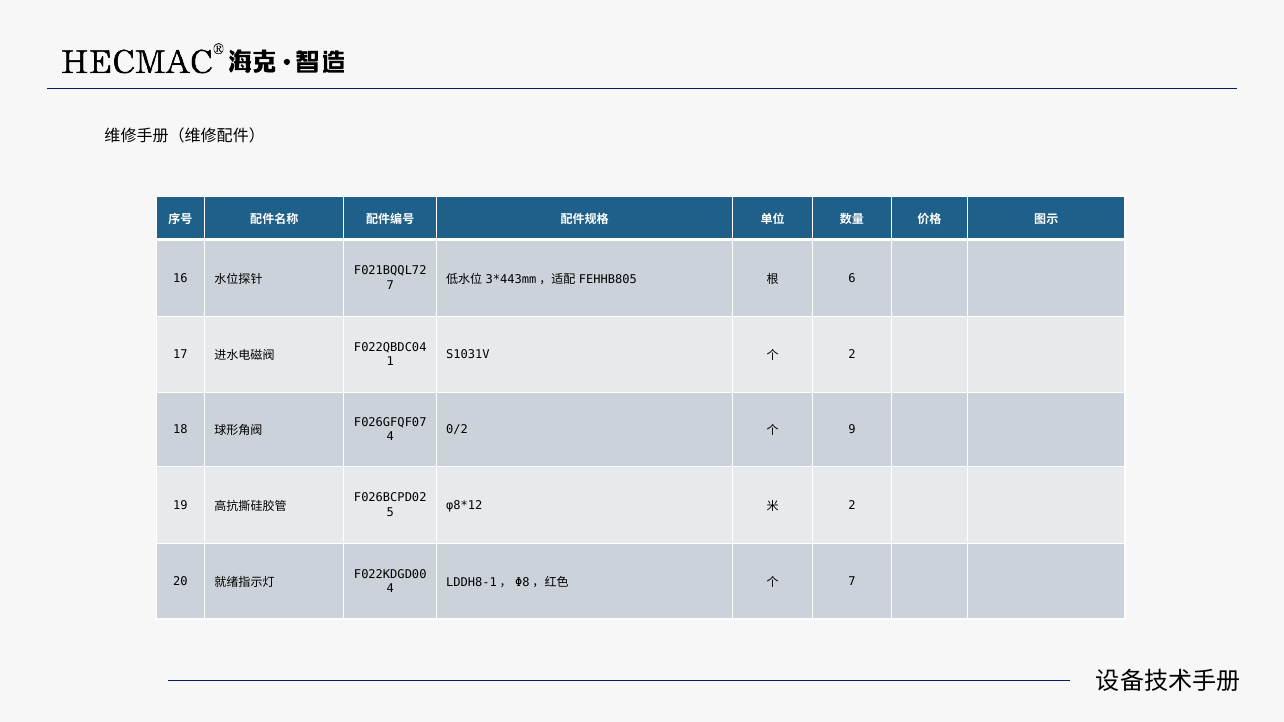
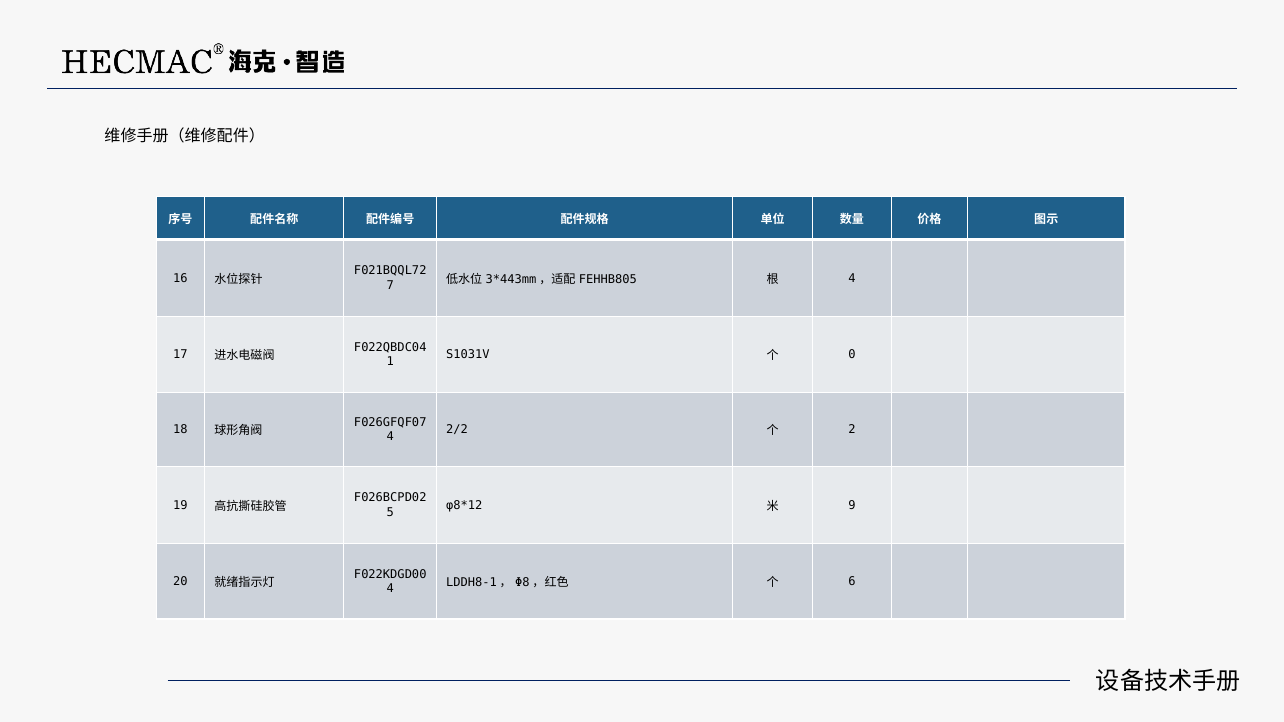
6: 6 -> 4 (852, 278)
2: 2 -> 0 (852, 354)
0/2: 0/2 -> 2/2 (457, 430)
9: 9 -> 2 (852, 430)
2: 2 -> 9 (852, 505)
7: 7 -> 6 (852, 581)
